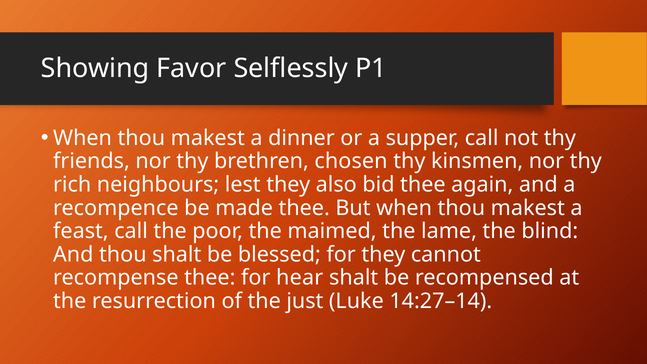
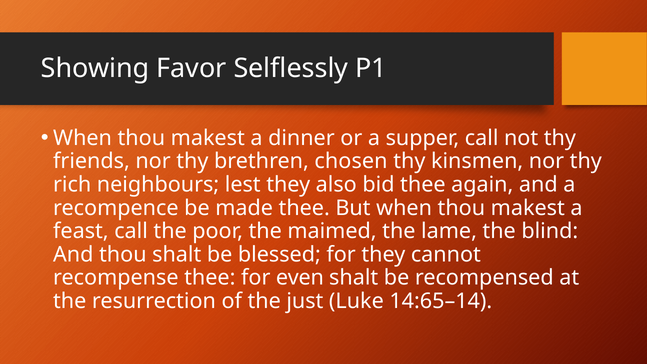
hear: hear -> even (300, 278)
14:27–14: 14:27–14 -> 14:65–14 (441, 301)
